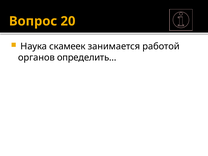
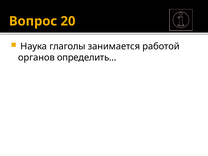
скамеек: скамеек -> глаголы (67, 46)
